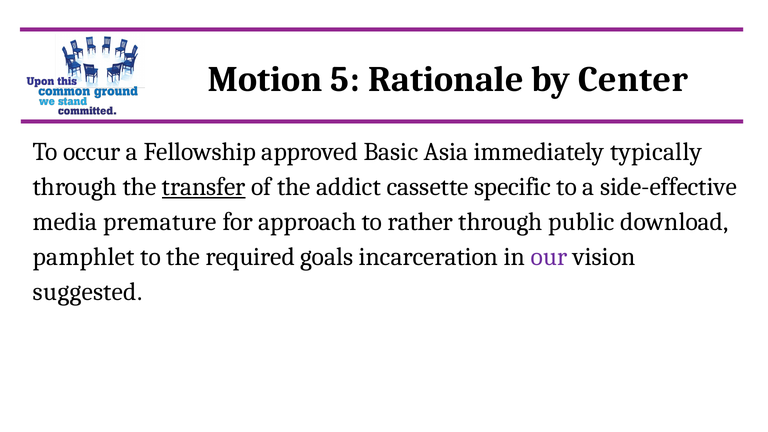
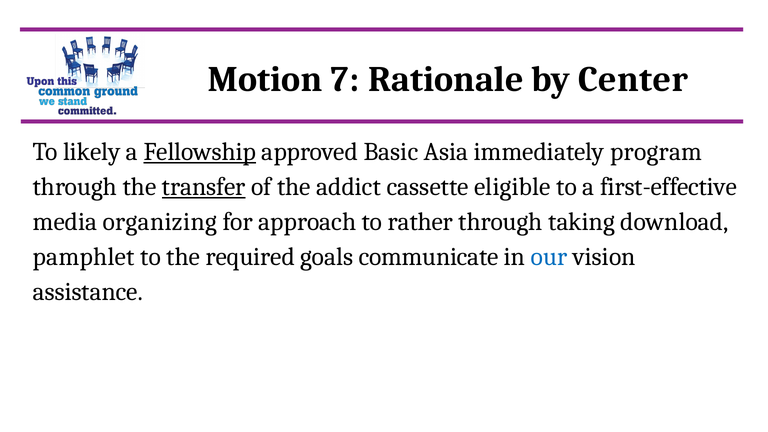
5: 5 -> 7 (345, 79)
occur: occur -> likely (92, 152)
Fellowship underline: none -> present (200, 152)
typically: typically -> program (656, 152)
specific: specific -> eligible (512, 187)
side-effective: side-effective -> first-effective (669, 187)
premature: premature -> organizing (160, 222)
public: public -> taking (582, 222)
incarceration: incarceration -> communicate (429, 257)
our colour: purple -> blue (549, 257)
suggested: suggested -> assistance (88, 292)
